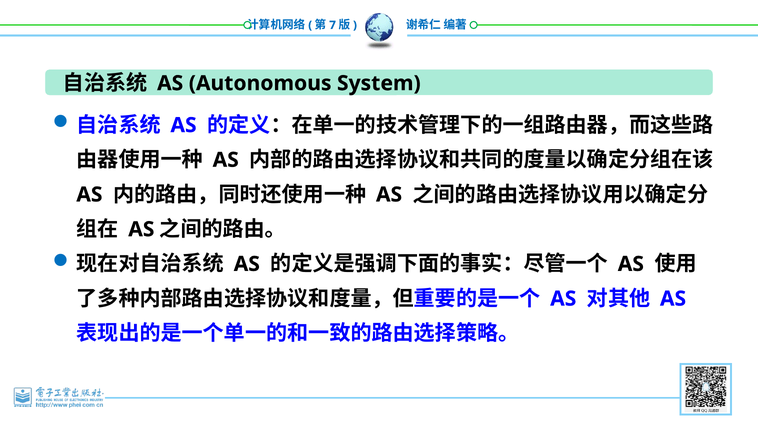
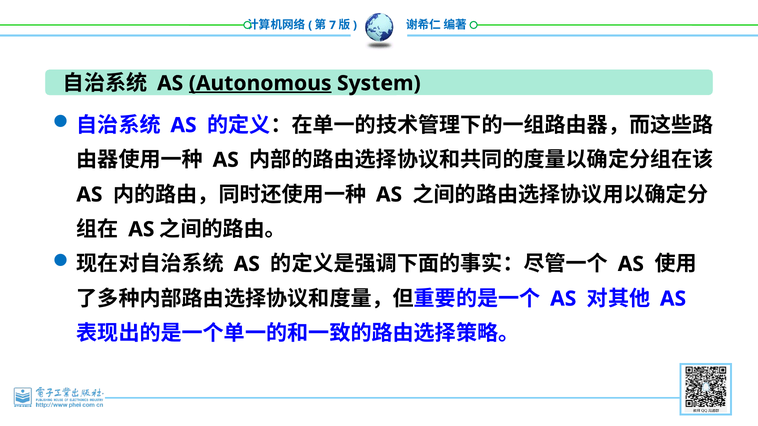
Autonomous underline: none -> present (260, 83)
